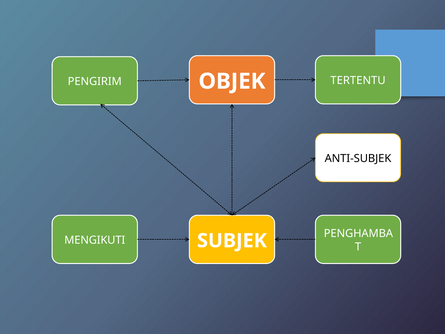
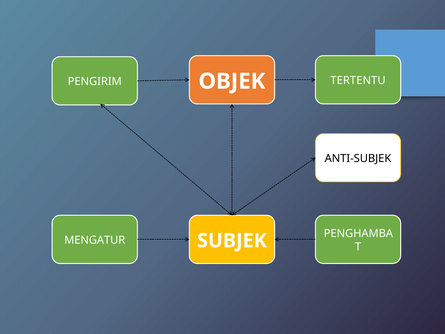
MENGIKUTI: MENGIKUTI -> MENGATUR (95, 240)
